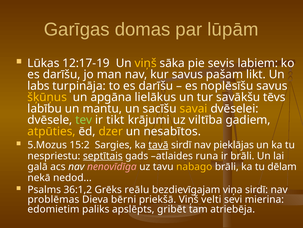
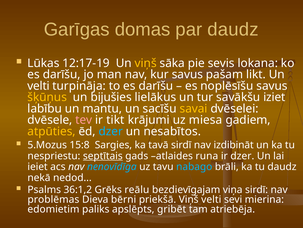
par lūpām: lūpām -> daudz (233, 29)
labiem: labiem -> lokana (258, 63)
labs: labs -> velti (39, 86)
apgāna: apgāna -> bijušies (111, 97)
tēvs: tēvs -> iziet (274, 97)
tev colour: light green -> pink (84, 120)
viltība: viltība -> miesa (206, 120)
dzer colour: yellow -> light blue (111, 131)
15:2: 15:2 -> 15:8 (80, 145)
tavā underline: present -> none (158, 145)
pieklājas: pieklājas -> izdibināt (234, 145)
ir brāli: brāli -> dzer (242, 155)
galā: galā -> ieiet (38, 166)
nenovīdīga colour: pink -> light blue (112, 166)
nabago colour: yellow -> light blue (194, 166)
tu dēlam: dēlam -> daudz (282, 166)
